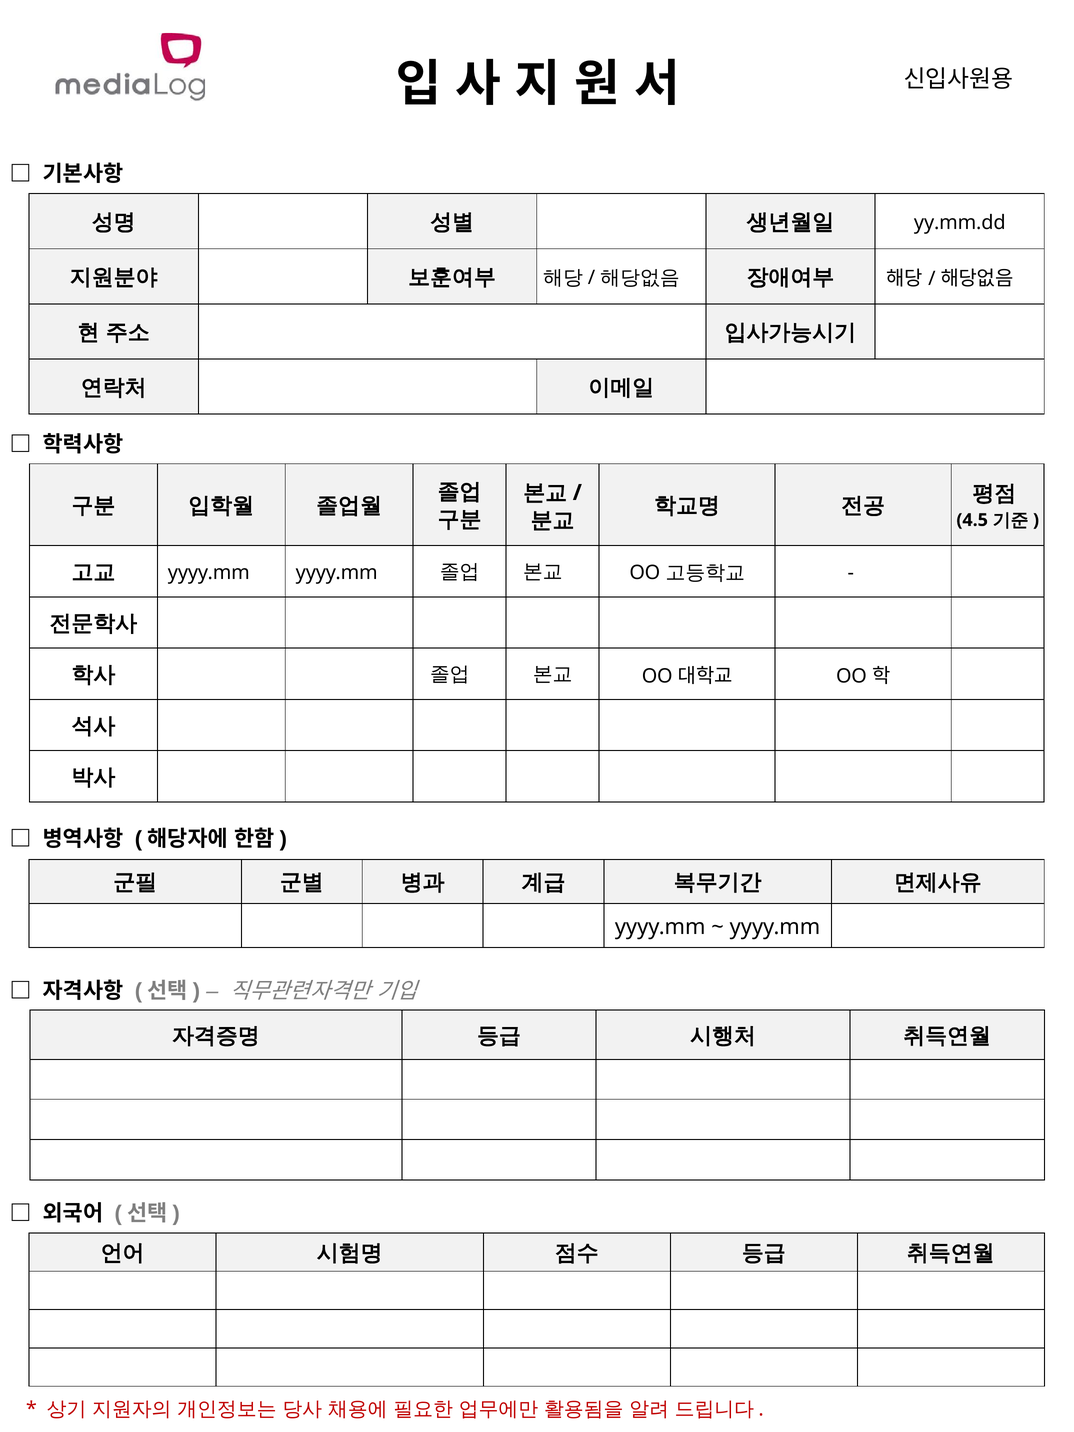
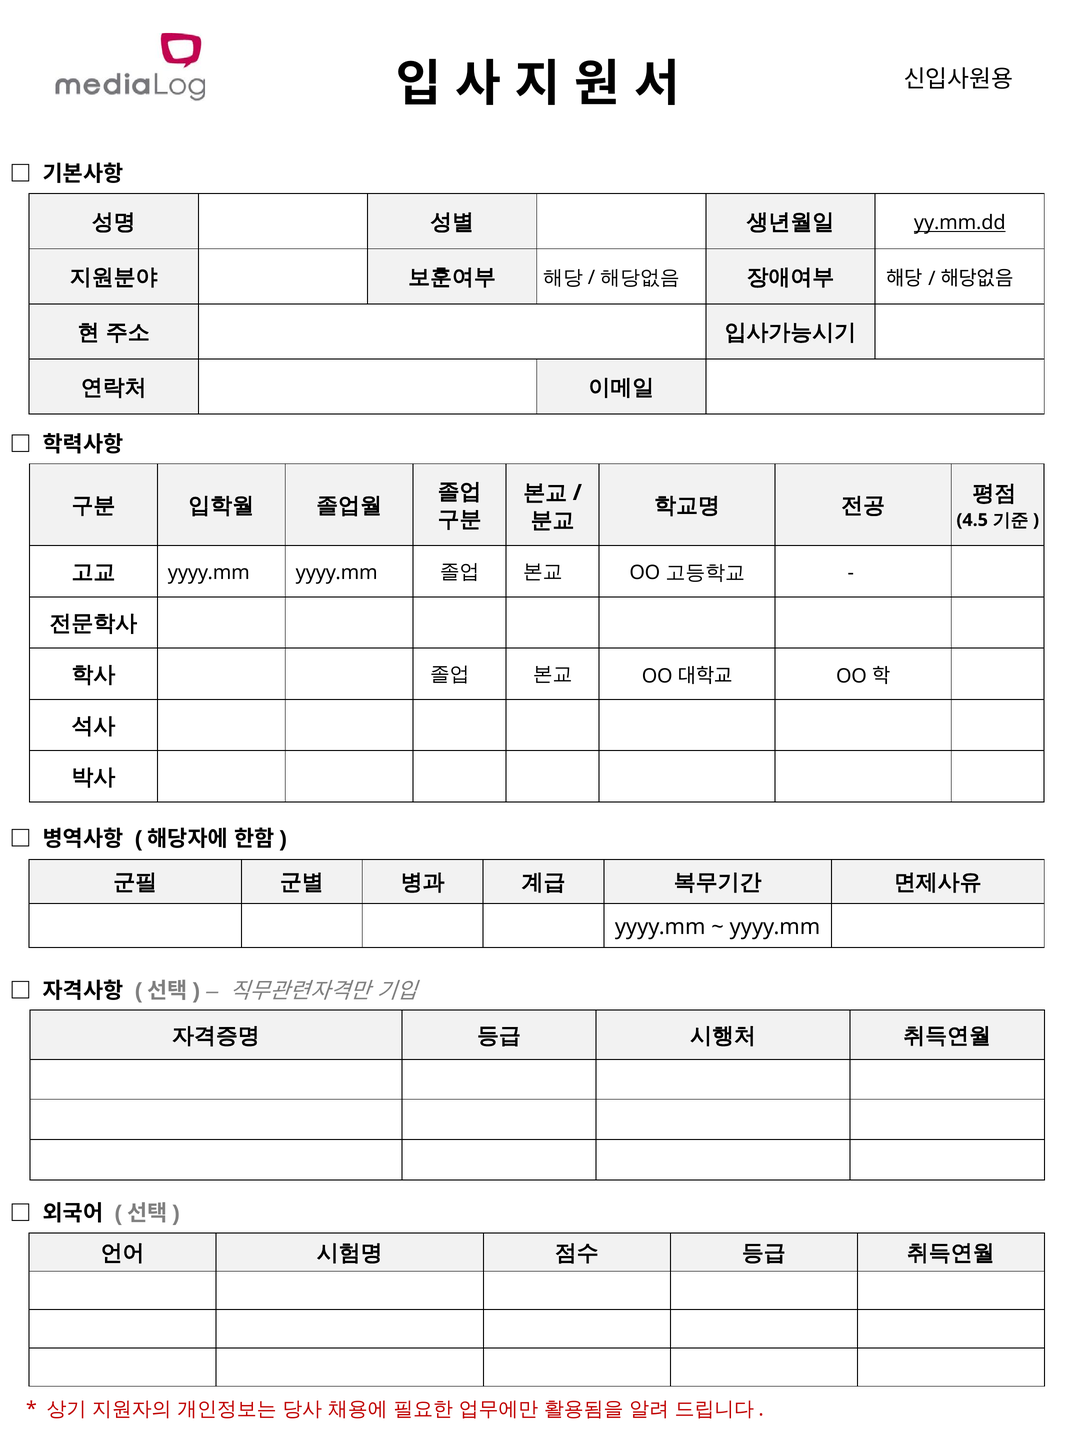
yy.mm.dd underline: none -> present (960, 223)
